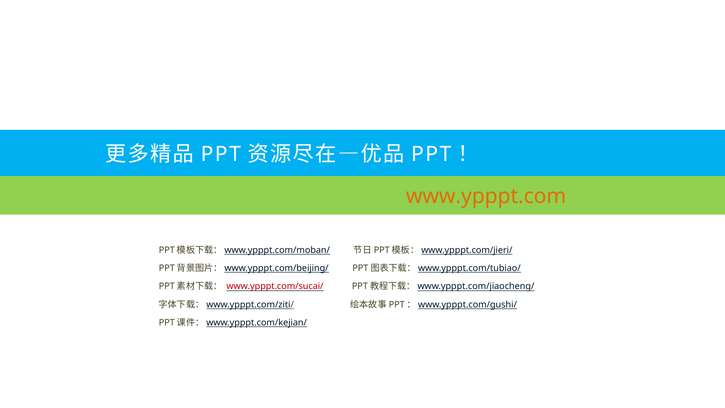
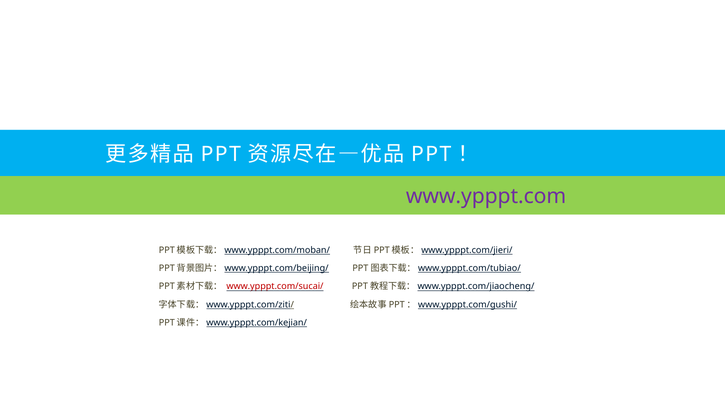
www.ypppt.com colour: orange -> purple (486, 196)
